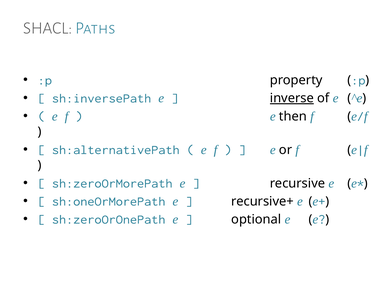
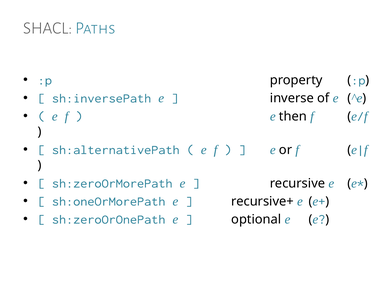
inverse underline: present -> none (292, 98)
